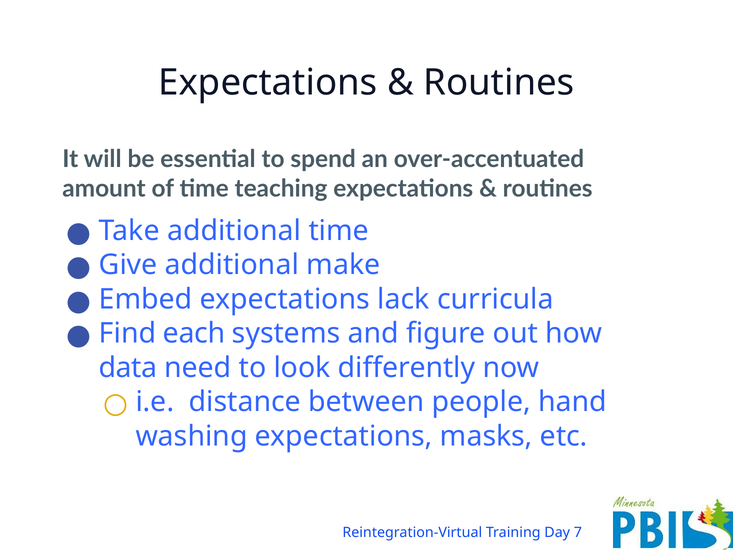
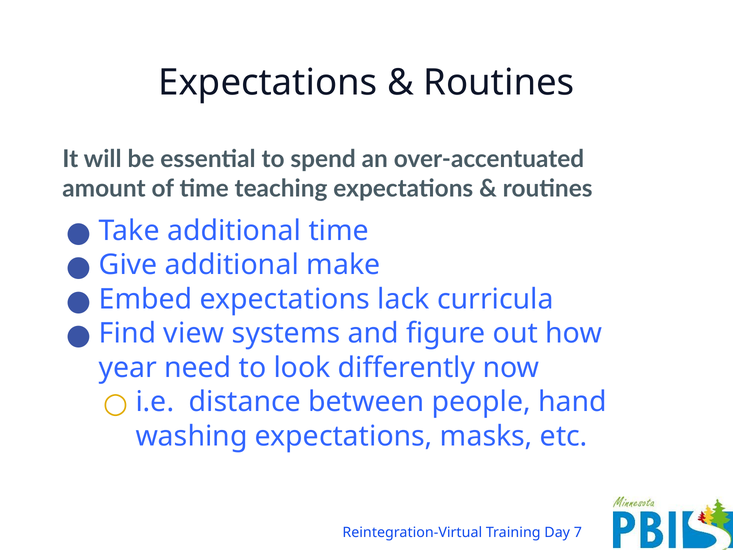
each: each -> view (194, 333)
data: data -> year (128, 368)
